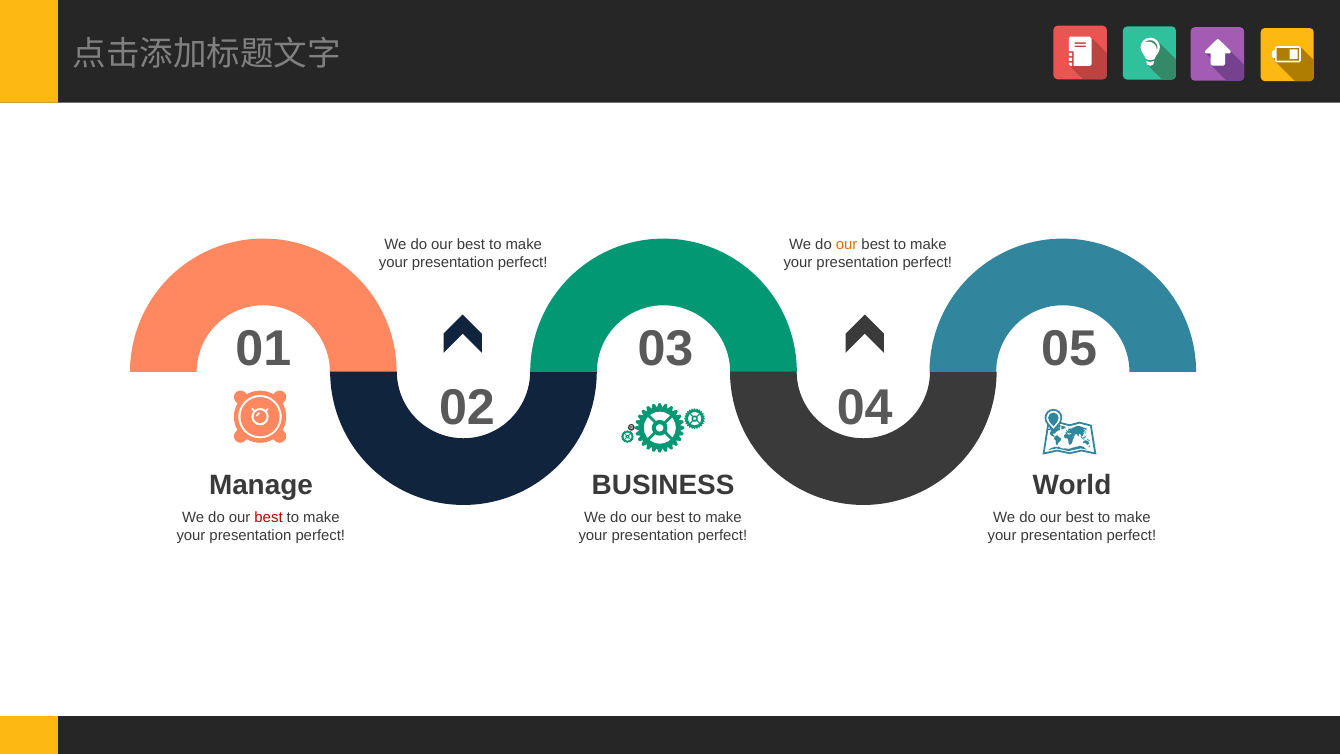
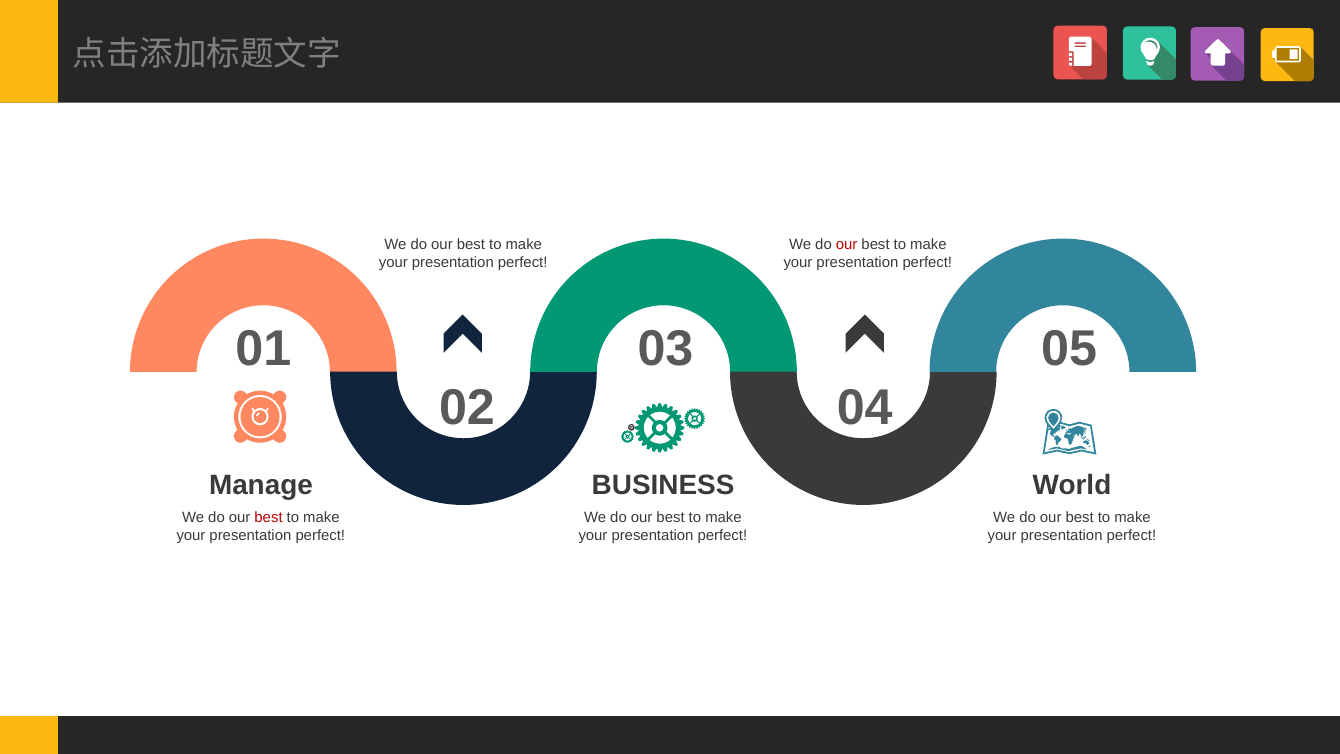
our colour: orange -> red (847, 244)
